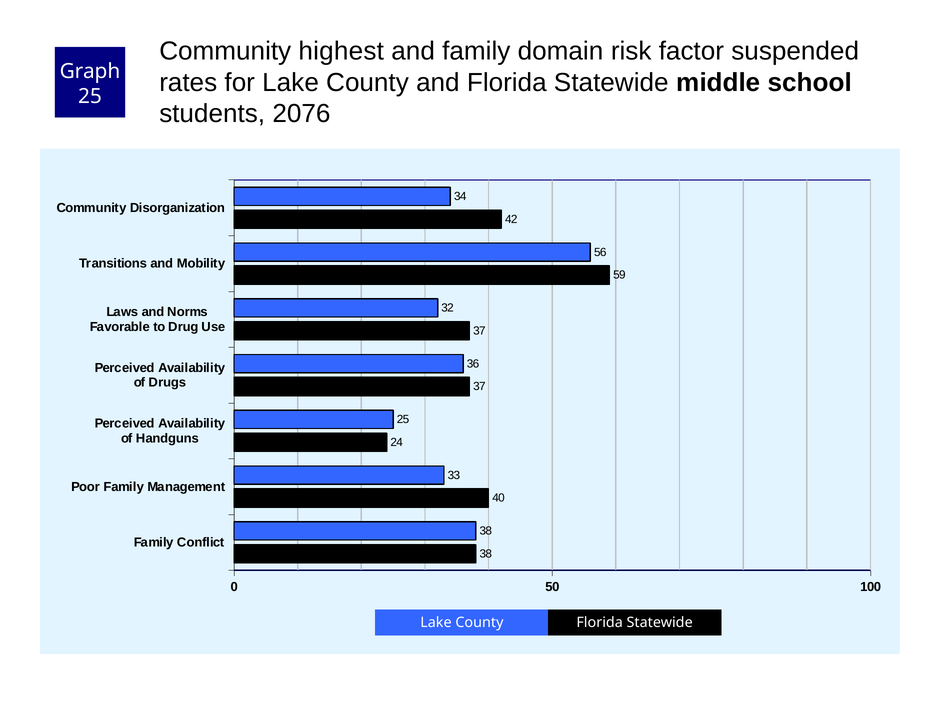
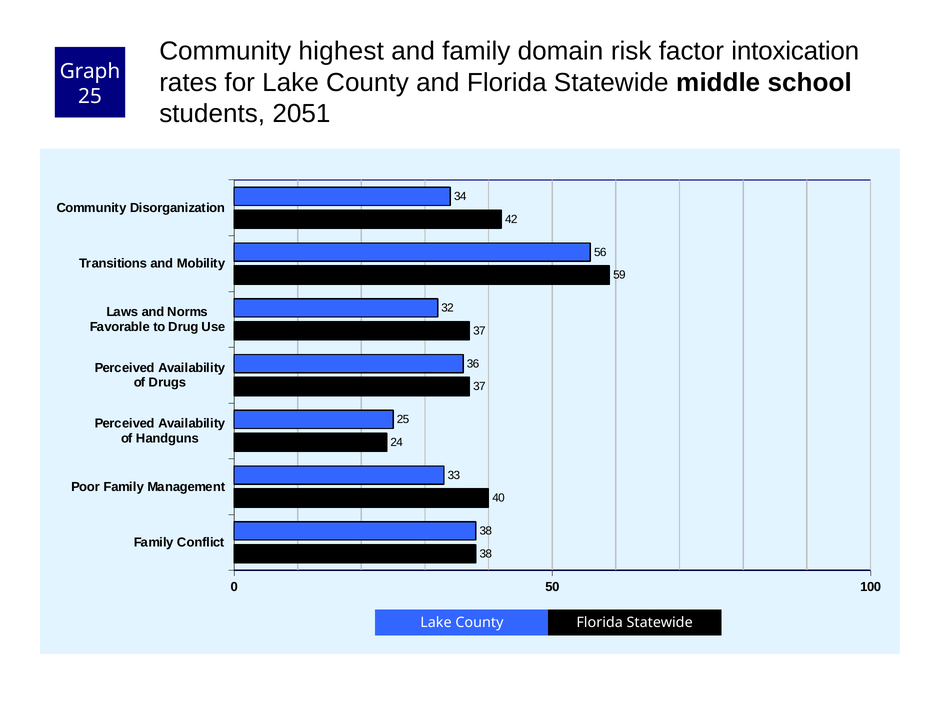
suspended: suspended -> intoxication (795, 51)
2076: 2076 -> 2051 (301, 114)
